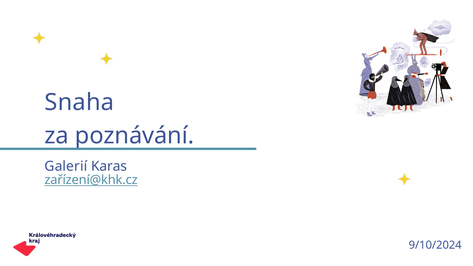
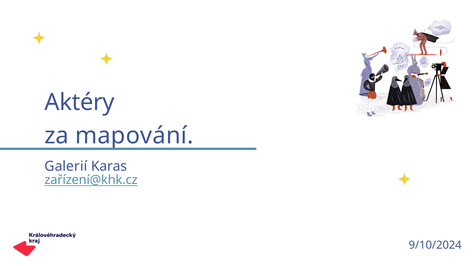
Snaha: Snaha -> Aktéry (80, 103)
poznávání: poznávání -> mapování (134, 136)
